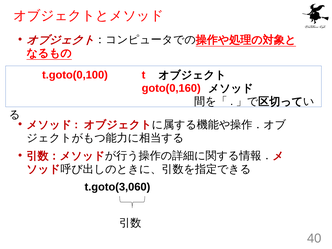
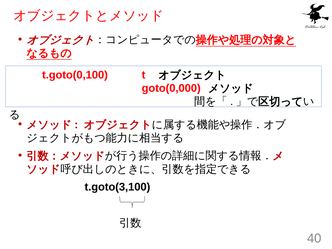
goto(0,160: goto(0,160 -> goto(0,000 (171, 88)
t.goto(3,060: t.goto(3,060 -> t.goto(3,100 (117, 187)
